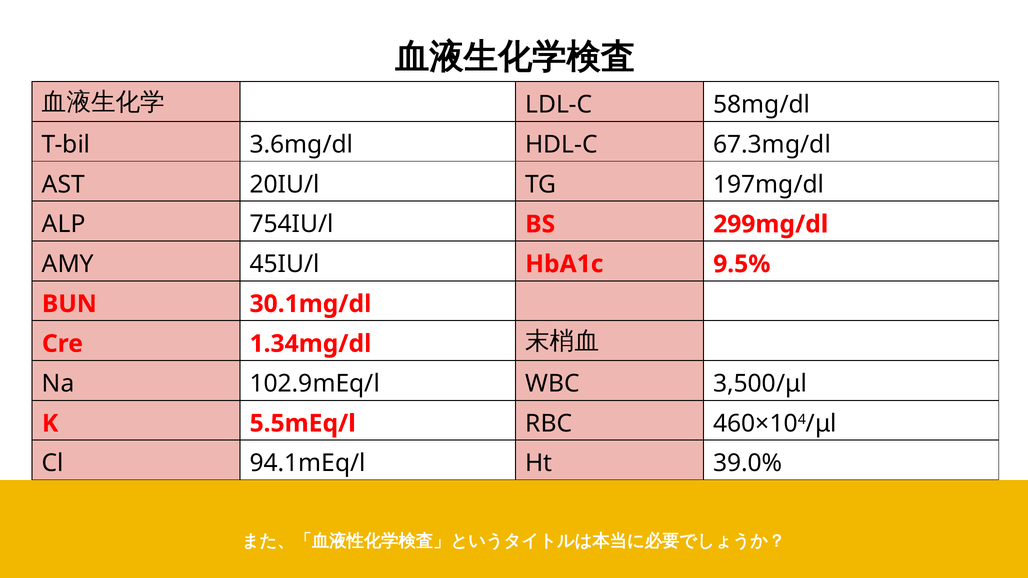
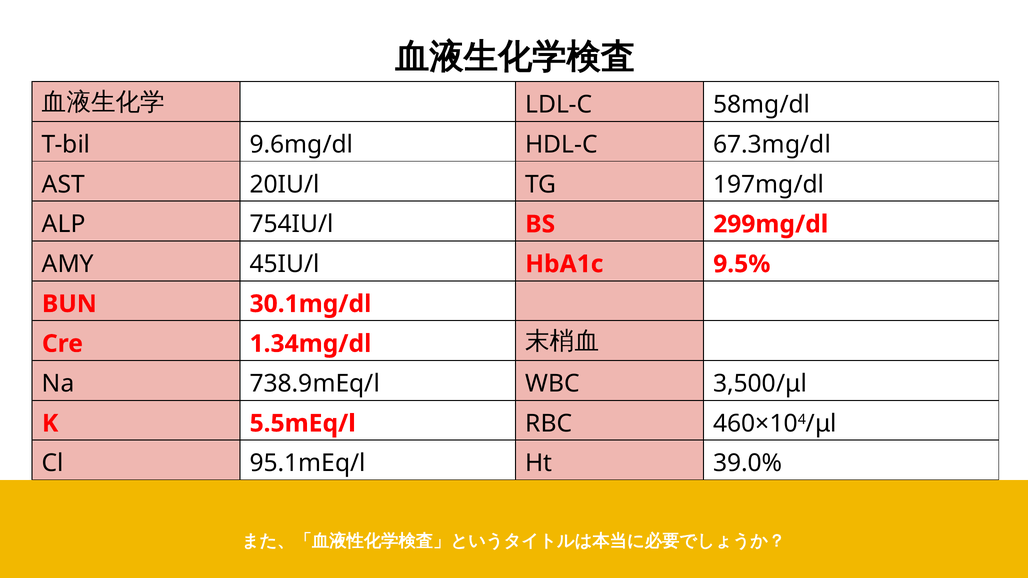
3.6mg/dl: 3.6mg/dl -> 9.6mg/dl (301, 145)
102.9mEq/l: 102.9mEq/l -> 738.9mEq/l (315, 384)
94.1mEq/l: 94.1mEq/l -> 95.1mEq/l (308, 463)
